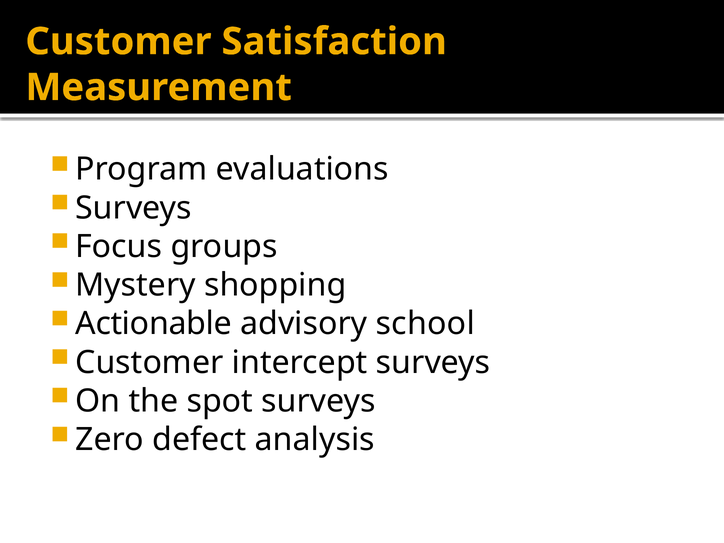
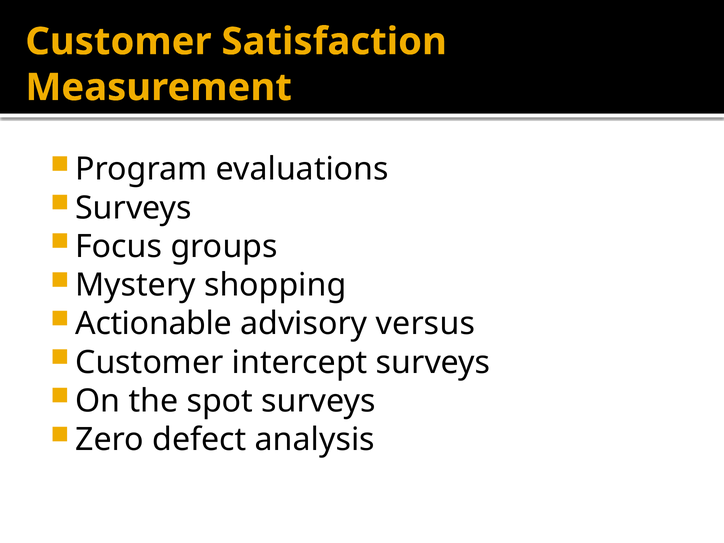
school: school -> versus (425, 324)
